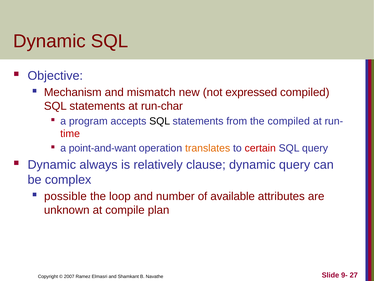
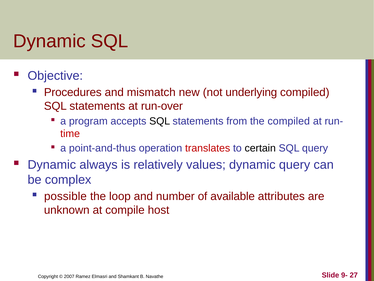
Mechanism: Mechanism -> Procedures (73, 92)
expressed: expressed -> underlying (251, 92)
run-char: run-char -> run-over (162, 106)
point-and-want: point-and-want -> point-and-thus (102, 148)
translates colour: orange -> red (208, 148)
certain colour: red -> black (260, 148)
clause: clause -> values (206, 164)
plan: plan -> host (159, 210)
